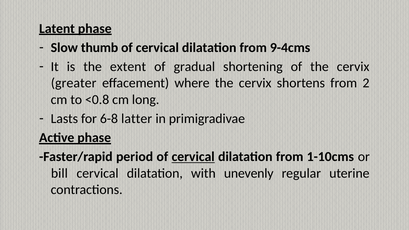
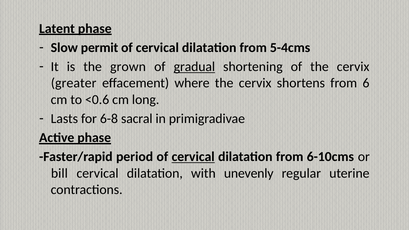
thumb: thumb -> permit (100, 48)
9-4cms: 9-4cms -> 5-4cms (290, 48)
extent: extent -> grown (128, 67)
gradual underline: none -> present (194, 67)
2: 2 -> 6 (366, 83)
<0.8: <0.8 -> <0.6 (97, 100)
latter: latter -> sacral (137, 119)
1-10cms: 1-10cms -> 6-10cms (330, 157)
